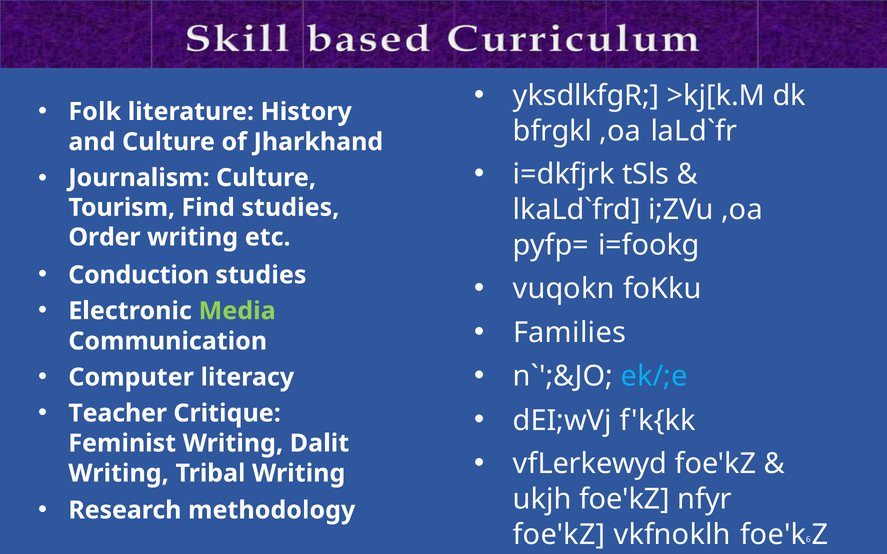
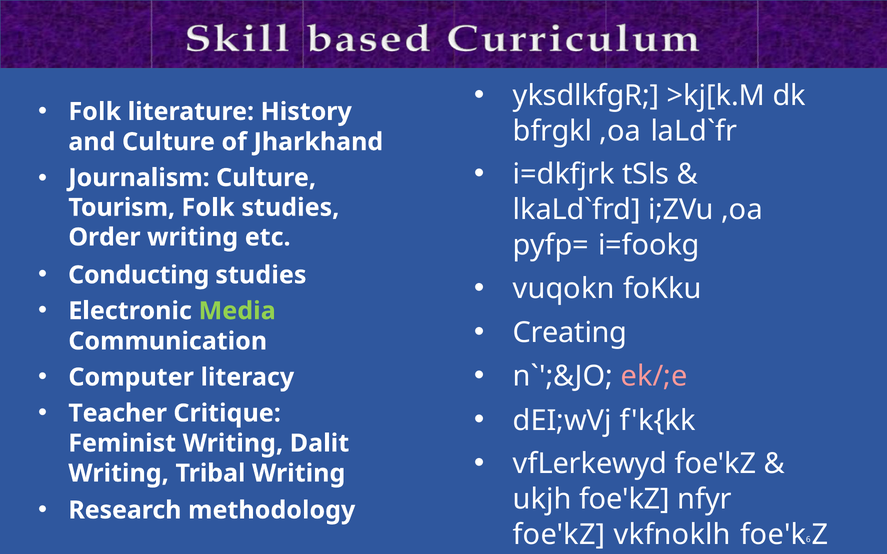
Tourism Find: Find -> Folk (208, 208)
Conduction: Conduction -> Conducting (139, 275)
Families: Families -> Creating (570, 333)
ek/;e colour: light blue -> pink (654, 377)
